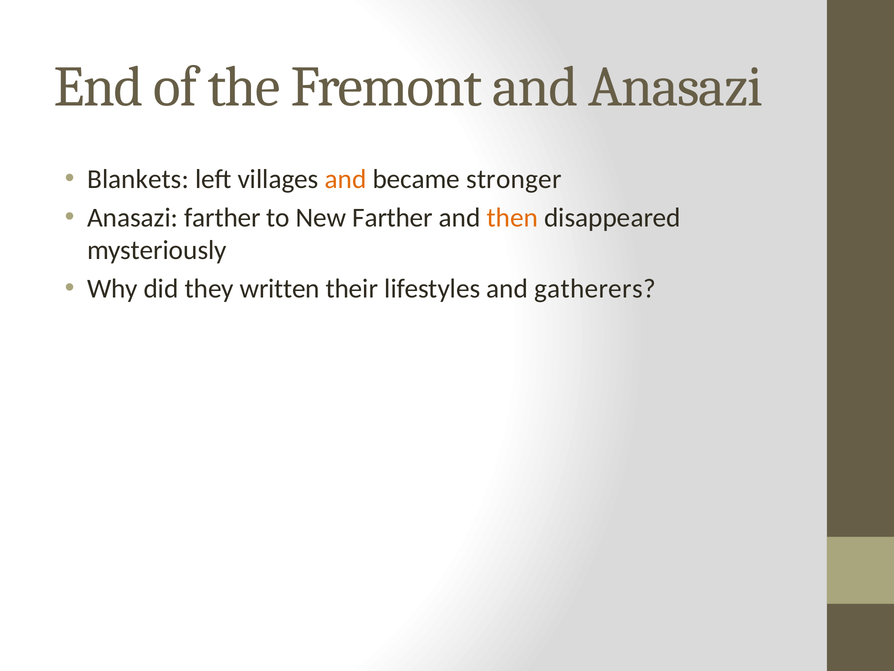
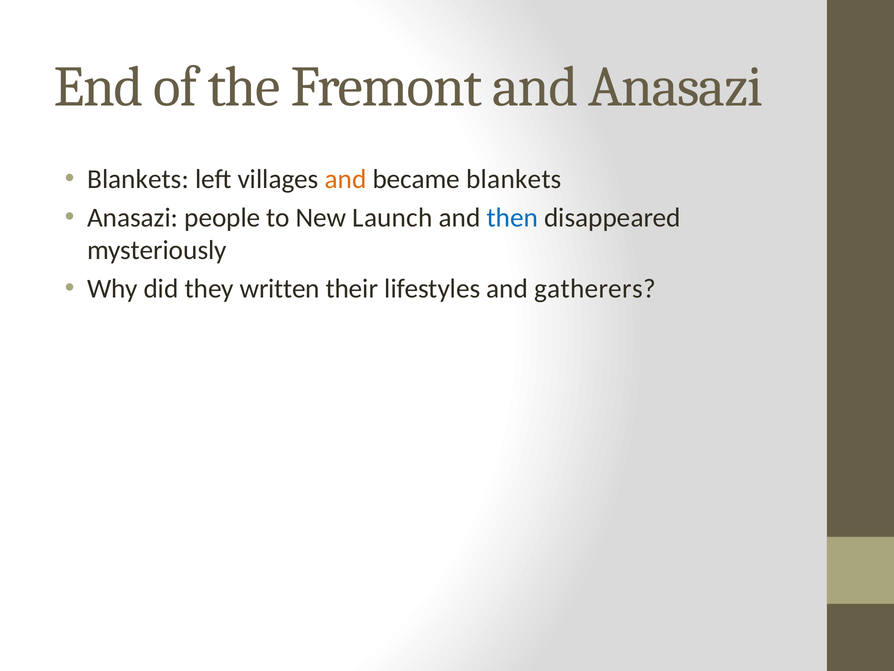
became stronger: stronger -> blankets (514, 179)
Anasazi farther: farther -> people (222, 217)
New Farther: Farther -> Launch (392, 217)
then colour: orange -> blue (512, 217)
